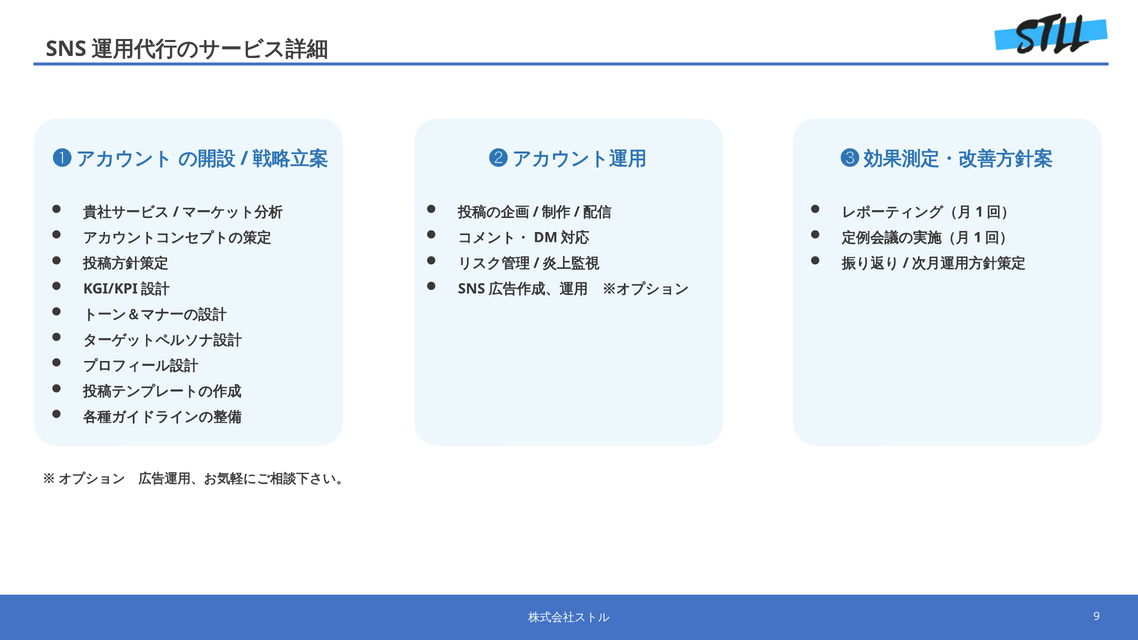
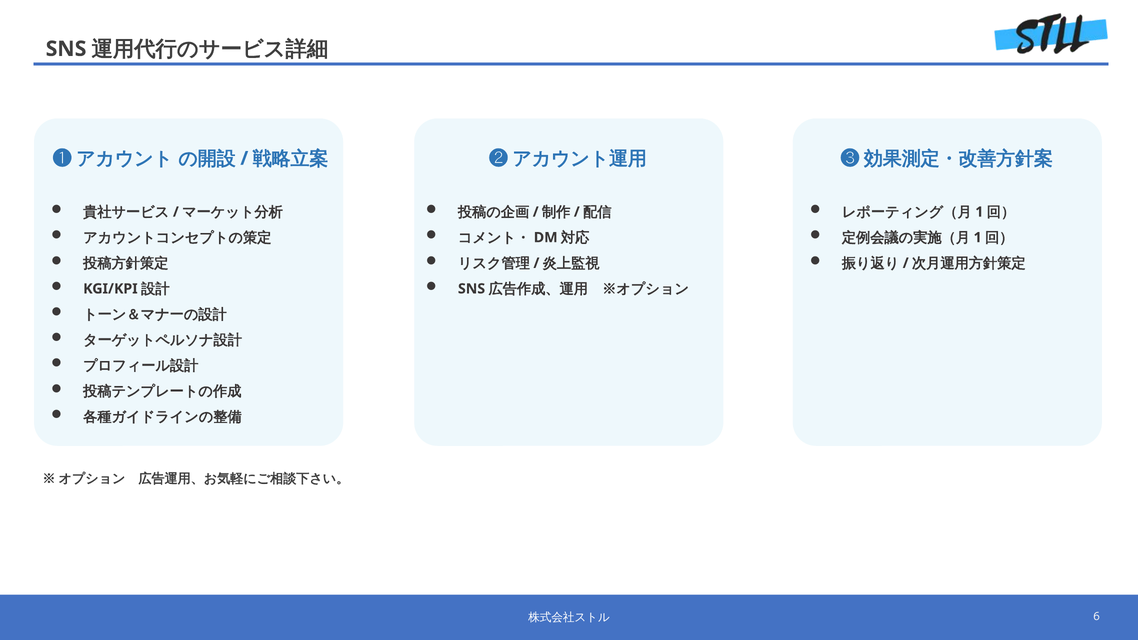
9: 9 -> 6 (1097, 617)
